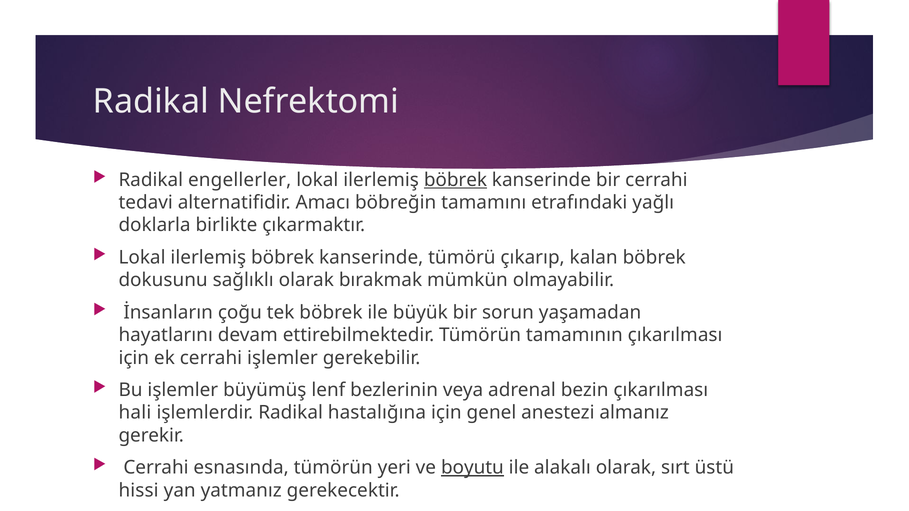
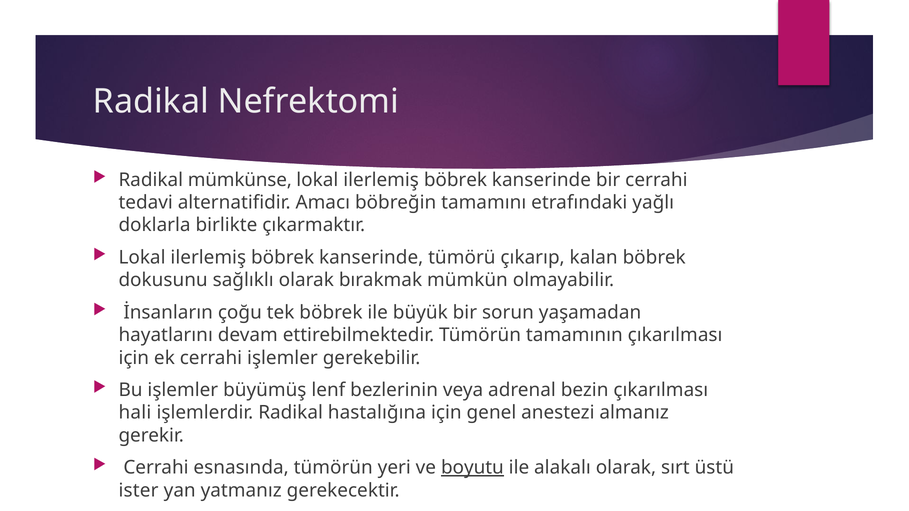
engellerler: engellerler -> mümkünse (240, 180)
böbrek underline: present -> none (455, 180)
hissi: hissi -> ister (139, 491)
